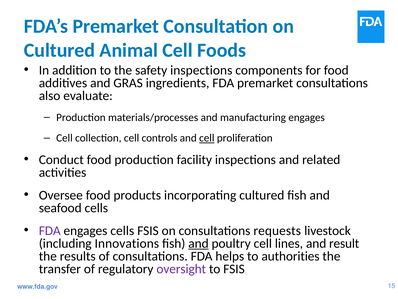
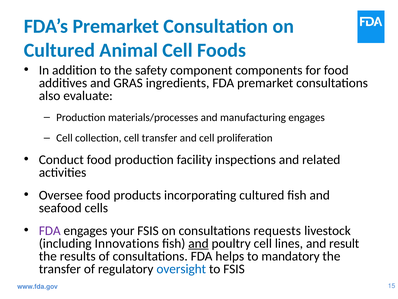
safety inspections: inspections -> component (201, 70)
cell controls: controls -> transfer (159, 138)
cell underline: present -> none (207, 138)
engages cells: cells -> your (122, 230)
authorities: authorities -> mandatory (291, 256)
oversight colour: purple -> blue (181, 268)
